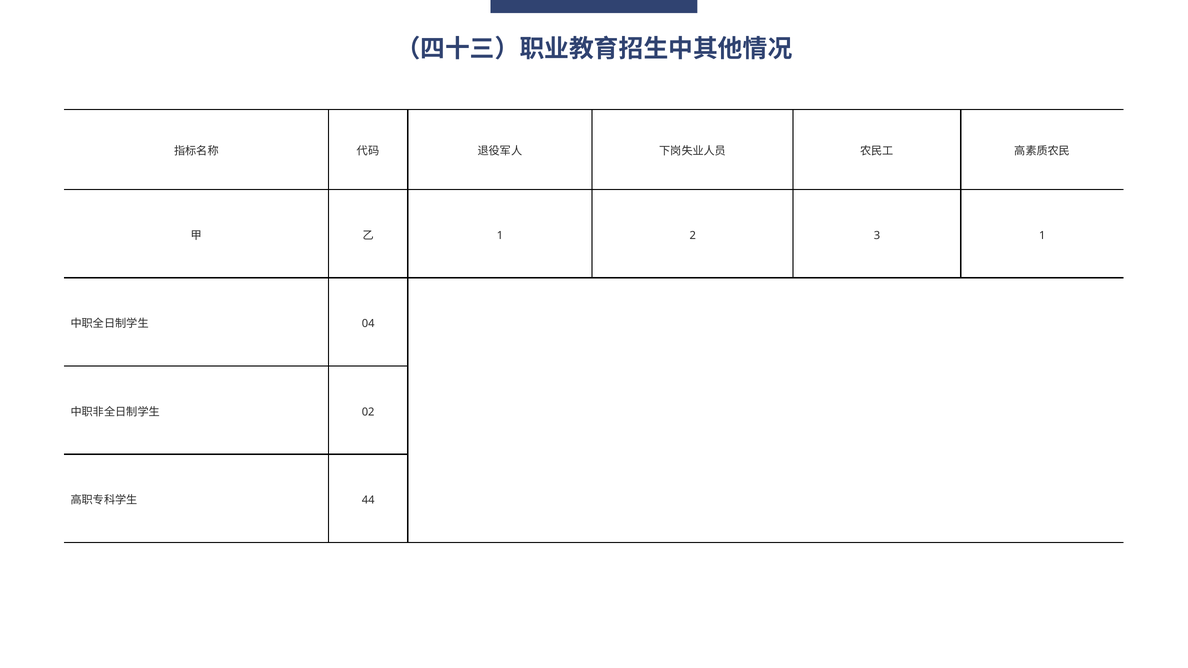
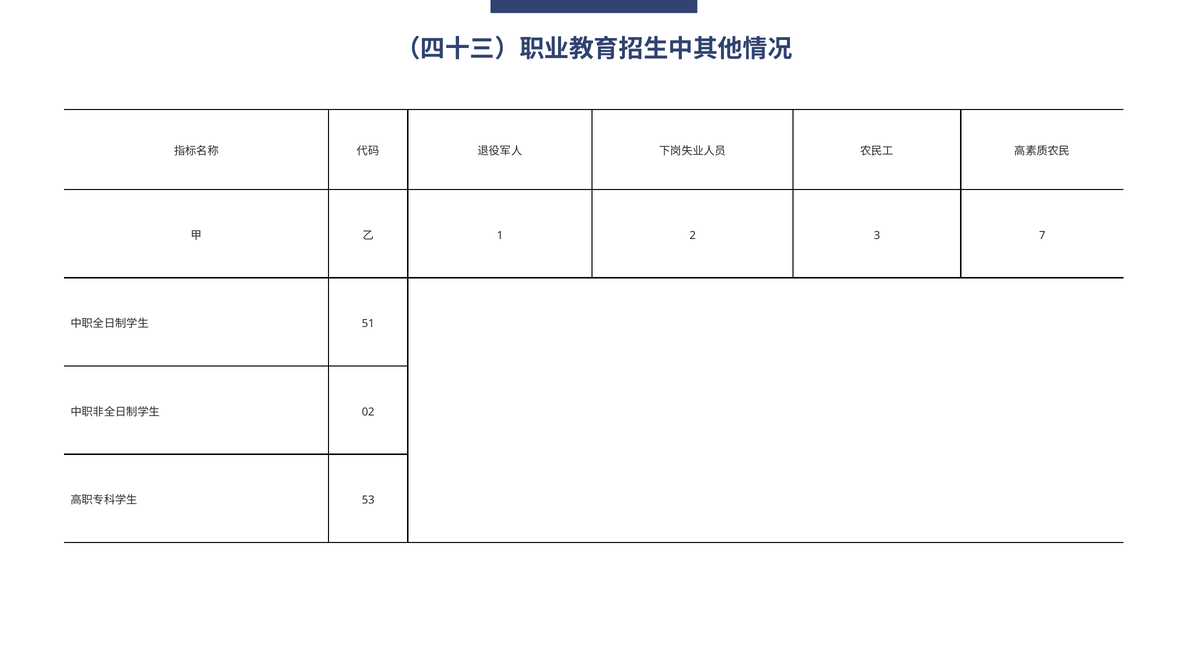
3 1: 1 -> 7 (1042, 235)
04: 04 -> 51 (368, 324)
44: 44 -> 53 (368, 500)
